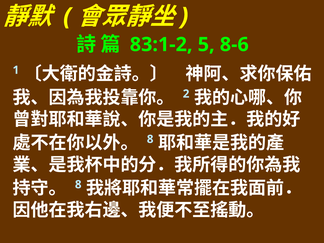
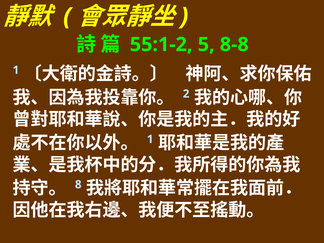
83:1-2: 83:1-2 -> 55:1-2 (161, 45)
8-6: 8-6 -> 8-8 (234, 45)
8: 8 -> 1 (150, 139)
